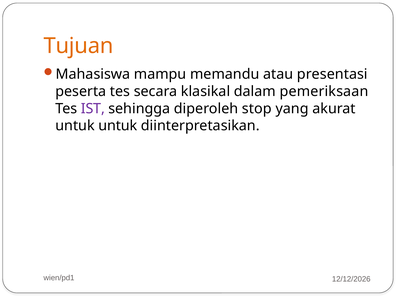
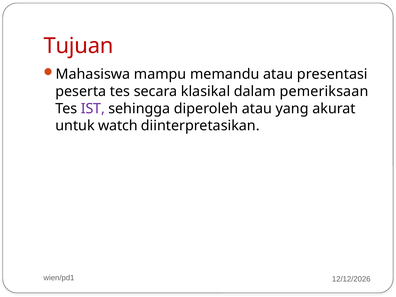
Tujuan colour: orange -> red (79, 46)
diperoleh stop: stop -> atau (257, 109)
untuk untuk: untuk -> watch (118, 126)
